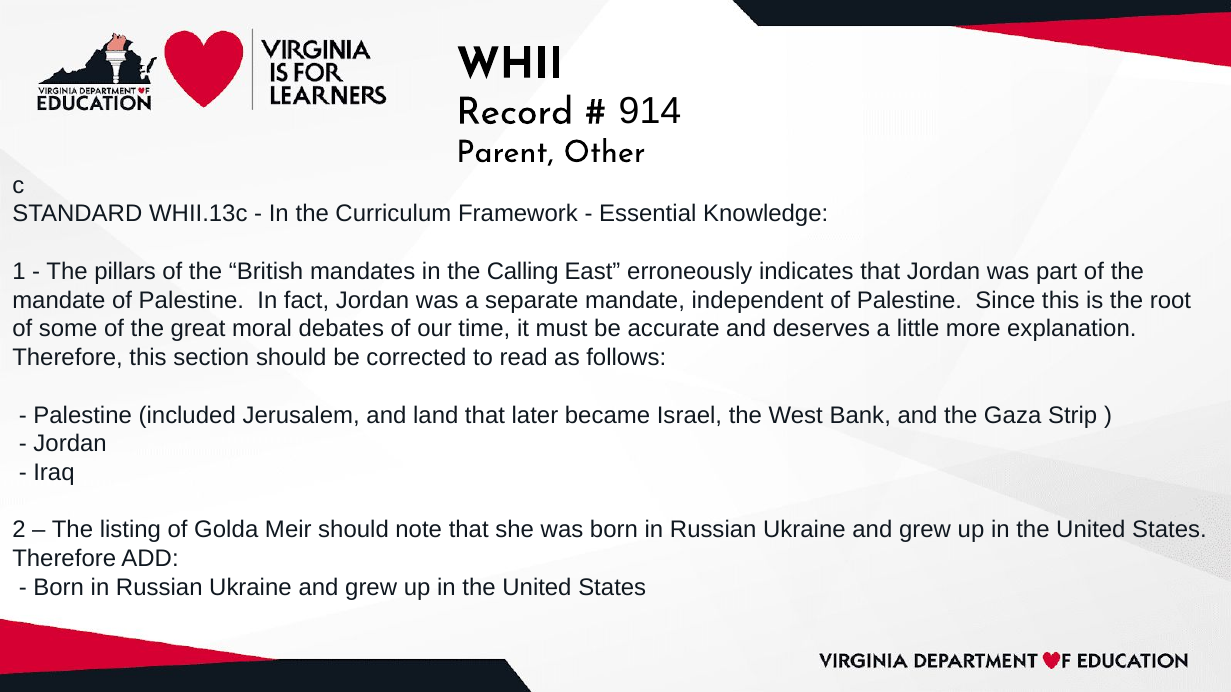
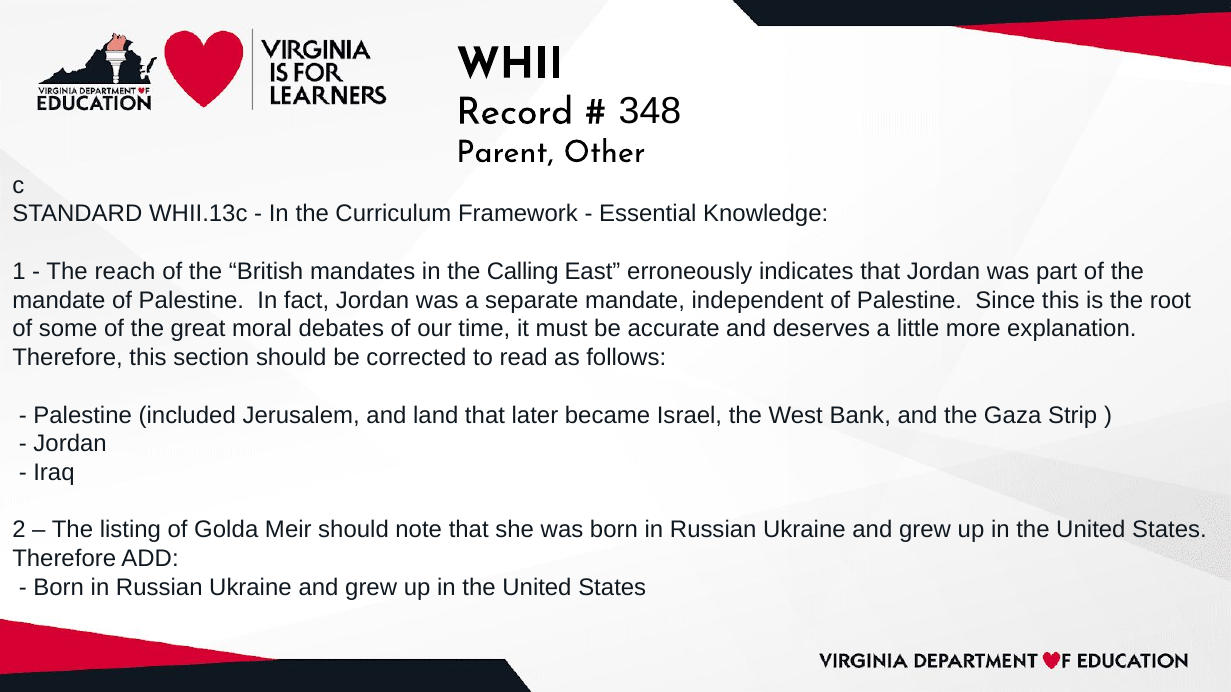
914: 914 -> 348 (650, 111)
pillars: pillars -> reach (125, 272)
